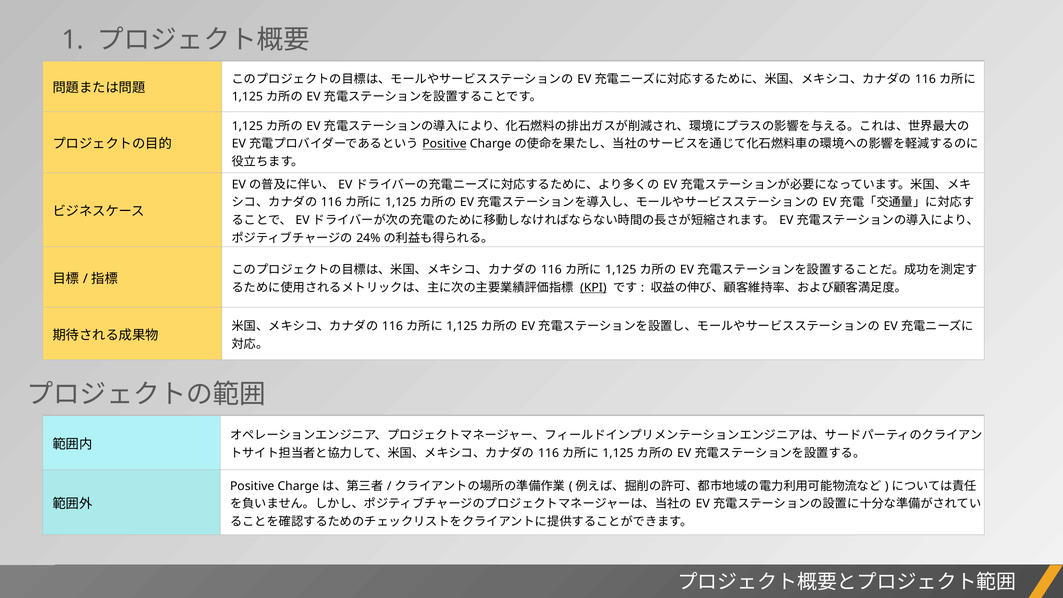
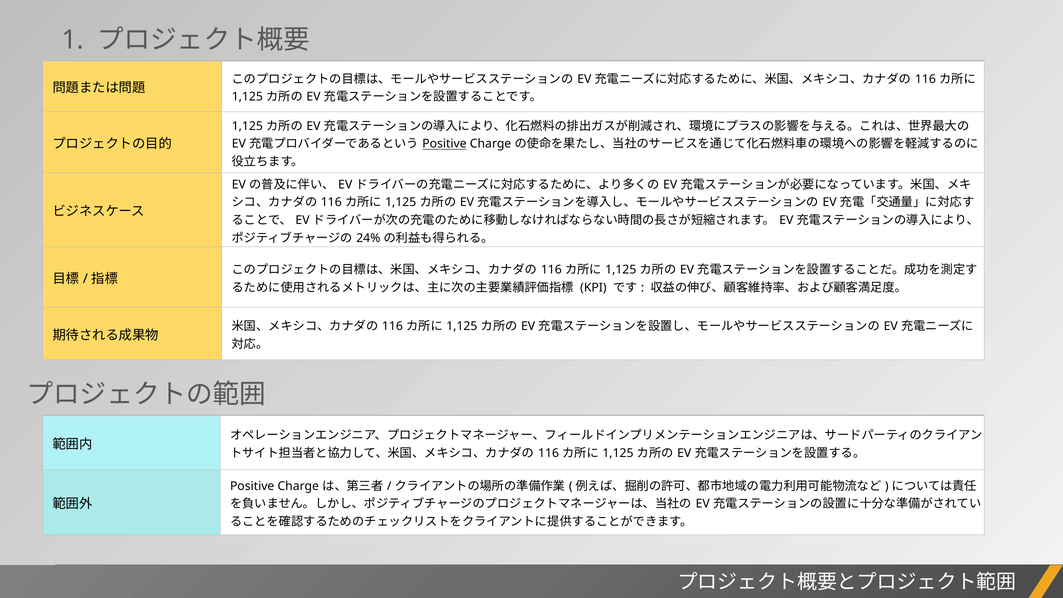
KPI underline: present -> none (593, 288)
